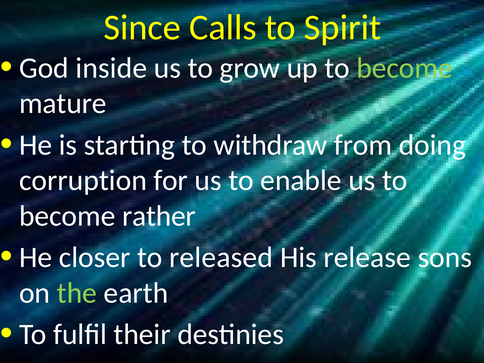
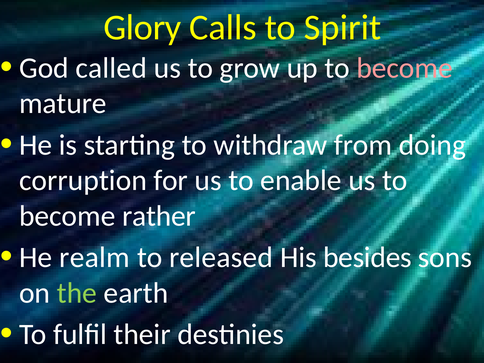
Since: Since -> Glory (142, 27)
inside: inside -> called (111, 68)
become colour: light green -> pink (405, 68)
closer: closer -> realm (95, 257)
release: release -> besides (367, 257)
